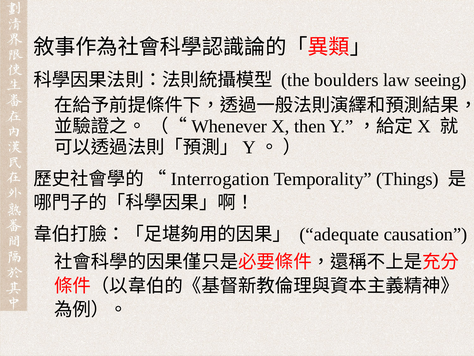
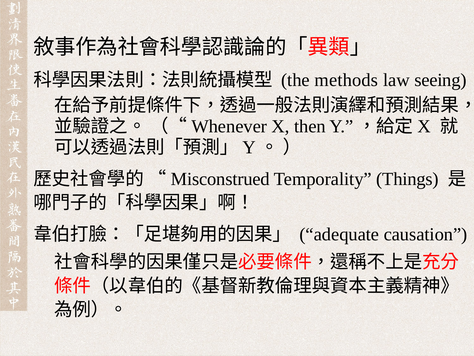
boulders: boulders -> methods (346, 80)
Interrogation: Interrogation -> Misconstrued (220, 179)
